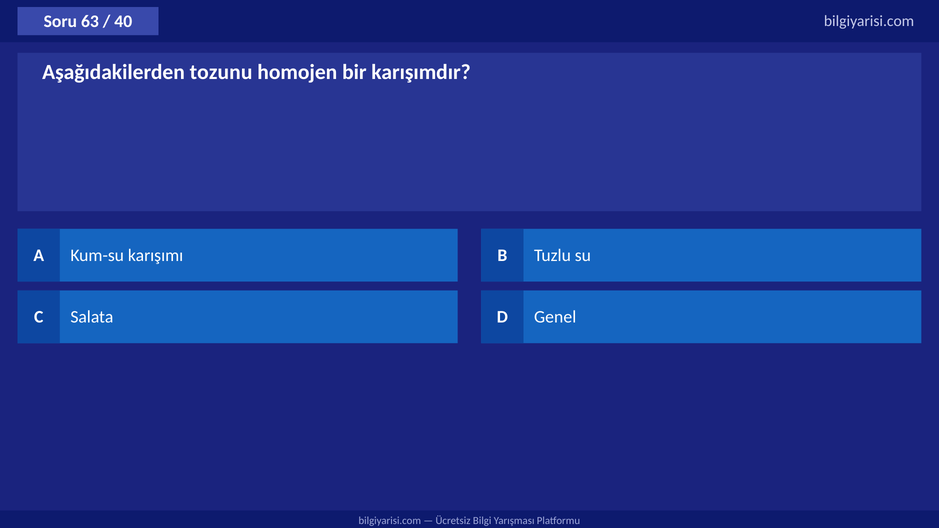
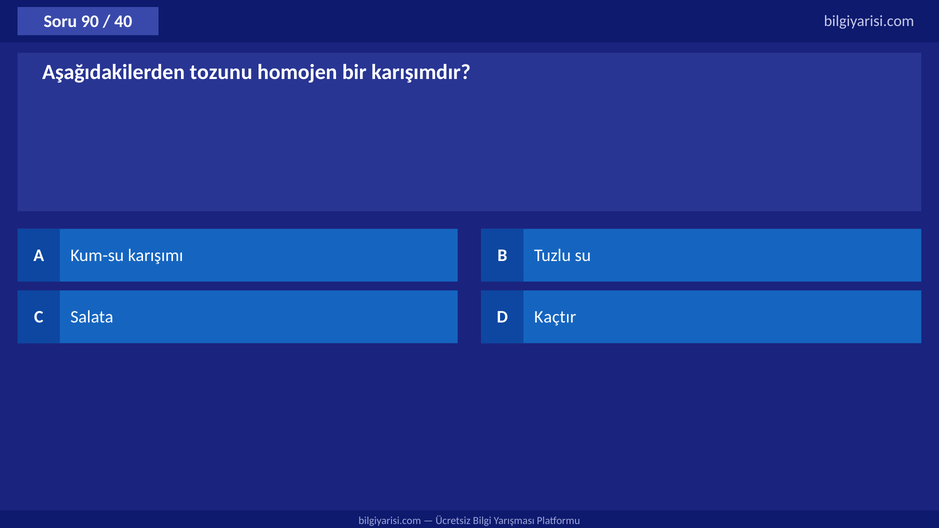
63: 63 -> 90 (90, 21)
Genel: Genel -> Kaçtır (555, 317)
